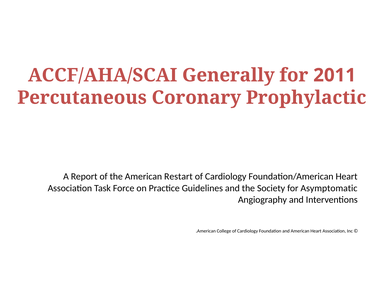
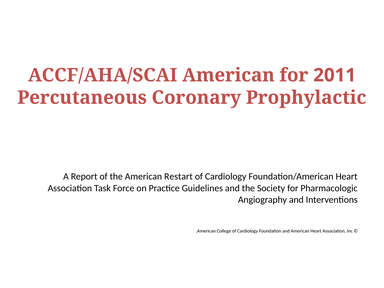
ACCF/AHA/SCAI Generally: Generally -> American (228, 75)
Asymptomatic: Asymptomatic -> Pharmacologic (329, 188)
